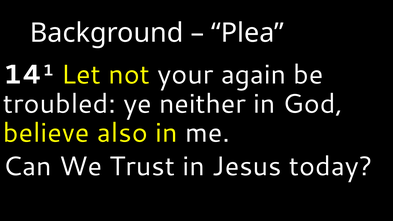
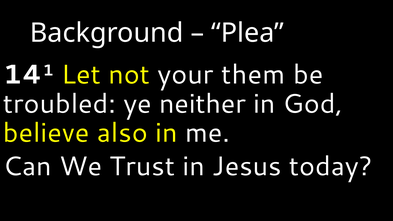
again: again -> them (253, 75)
